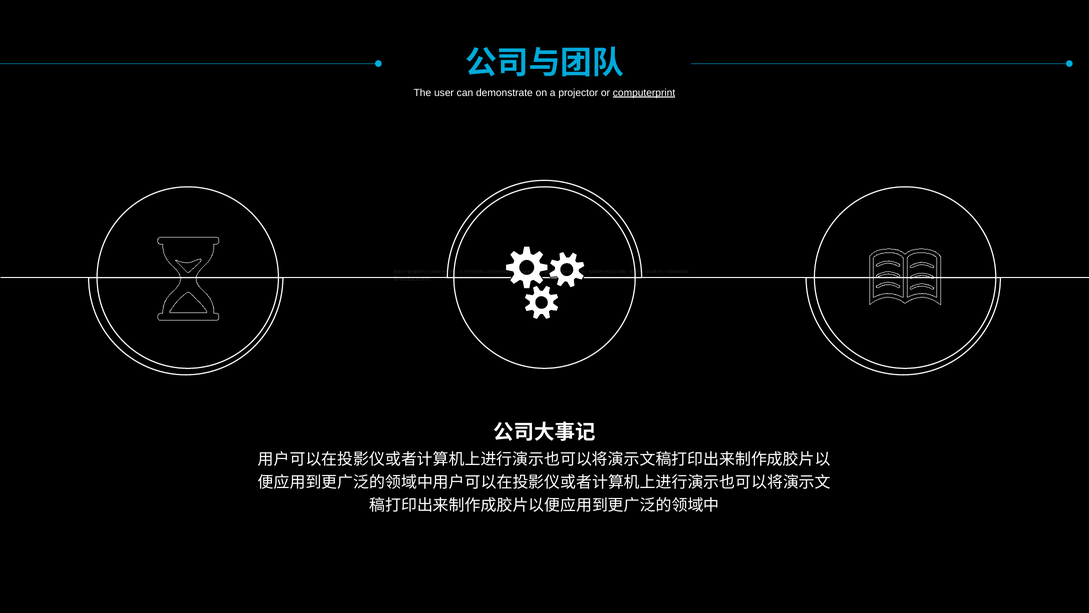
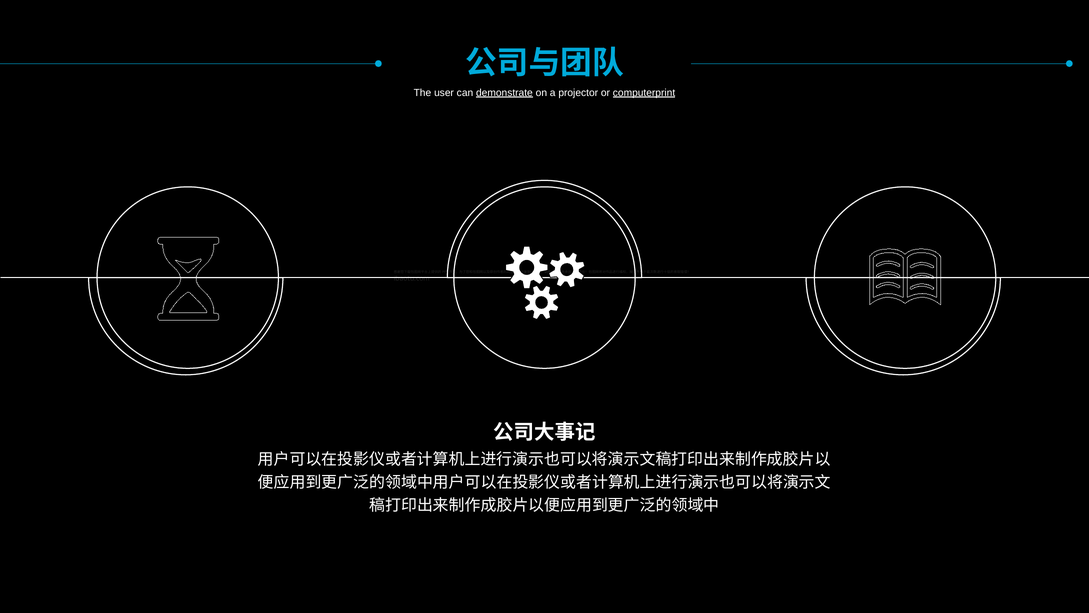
demonstrate underline: none -> present (504, 93)
